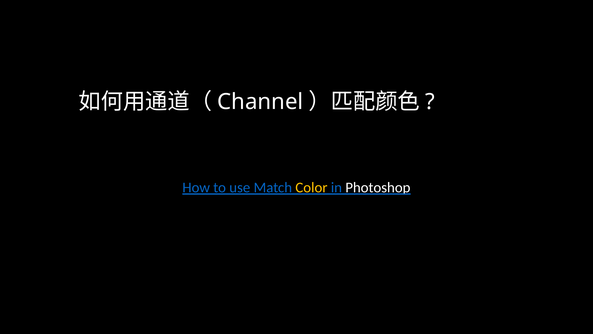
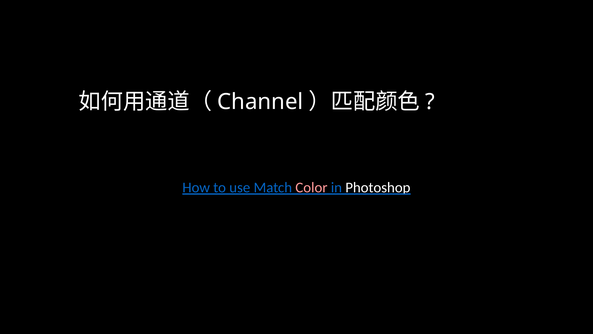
Color colour: yellow -> pink (311, 187)
